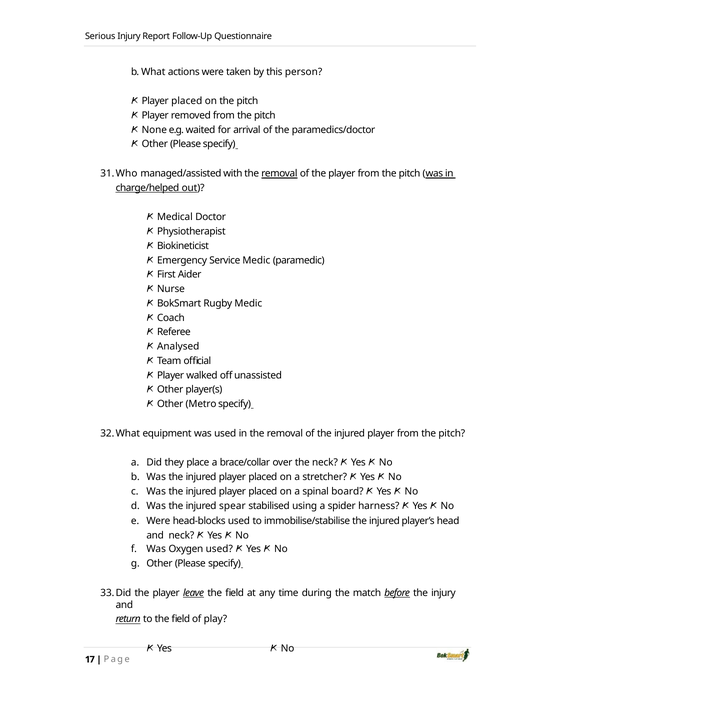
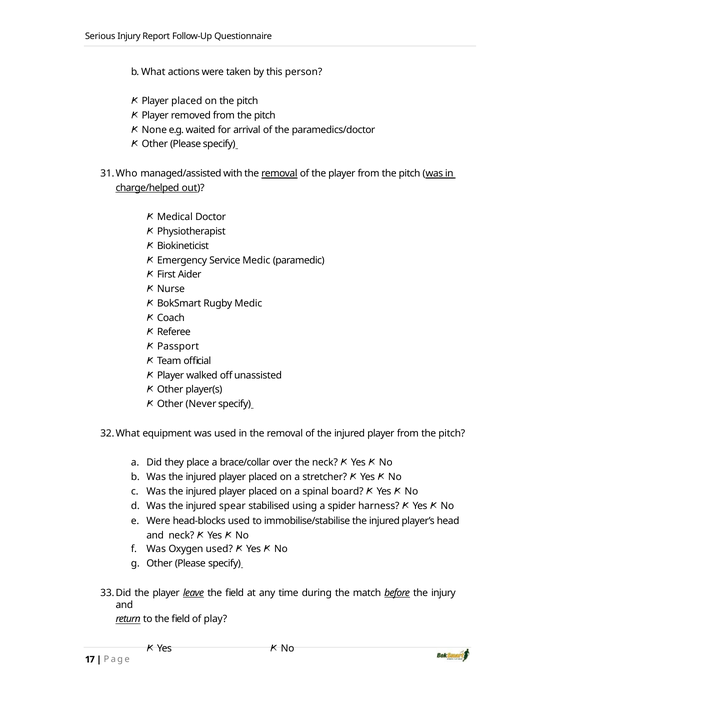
Analysed: Analysed -> Passport (178, 347)
Metro: Metro -> Never (201, 404)
